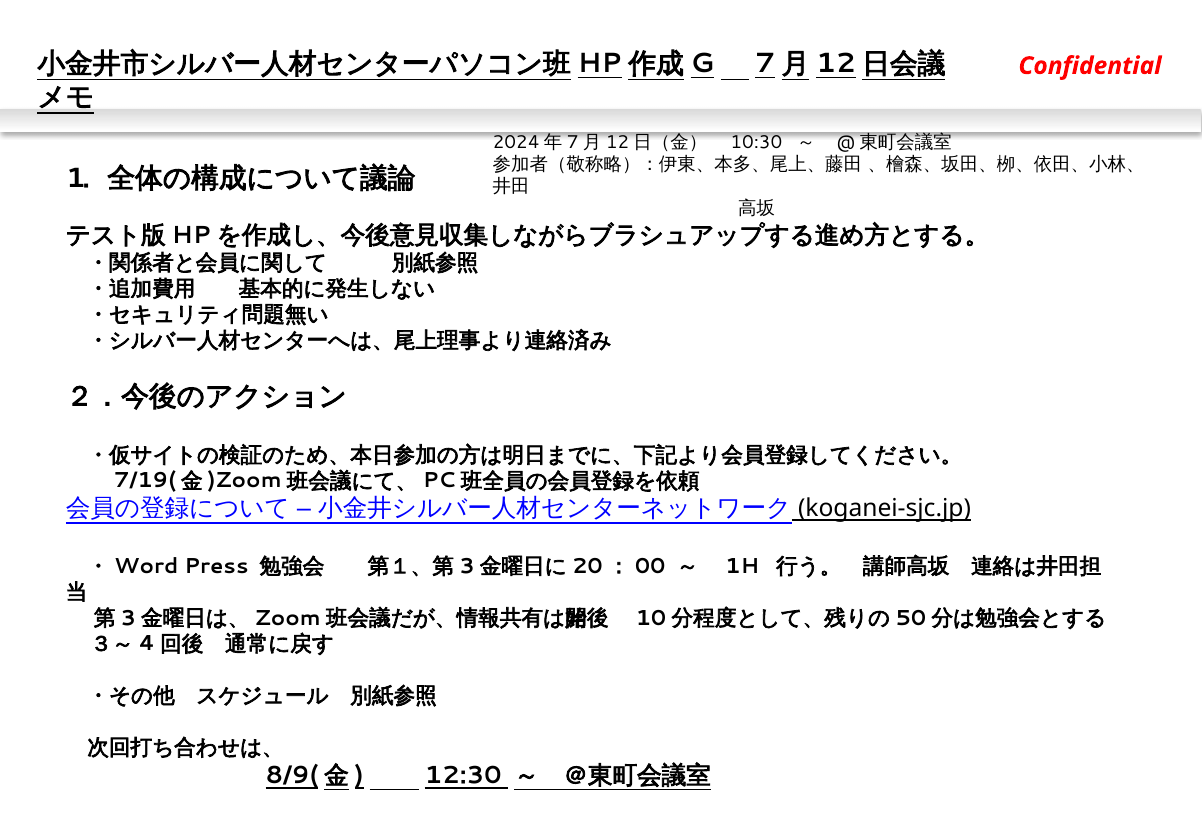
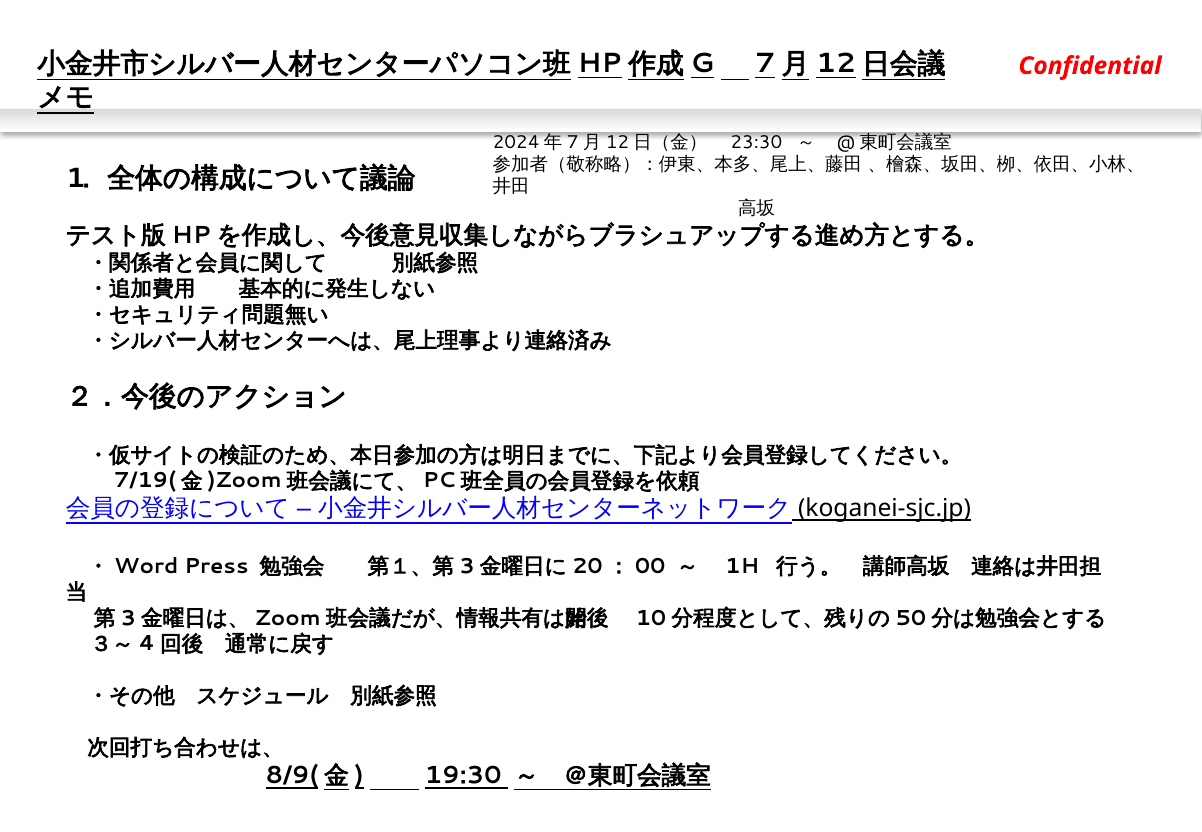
10:30: 10:30 -> 23:30 (756, 142)
12:30: 12:30 -> 19:30 (463, 775)
